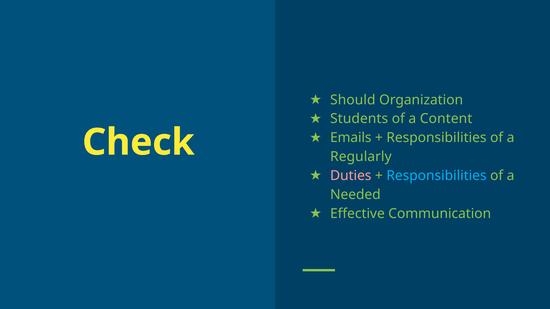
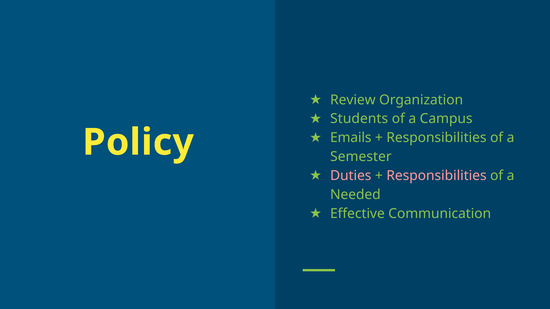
Should: Should -> Review (353, 100)
Content: Content -> Campus (446, 119)
Check: Check -> Policy (138, 142)
Regularly: Regularly -> Semester (361, 157)
Responsibilities colour: light blue -> pink (437, 176)
